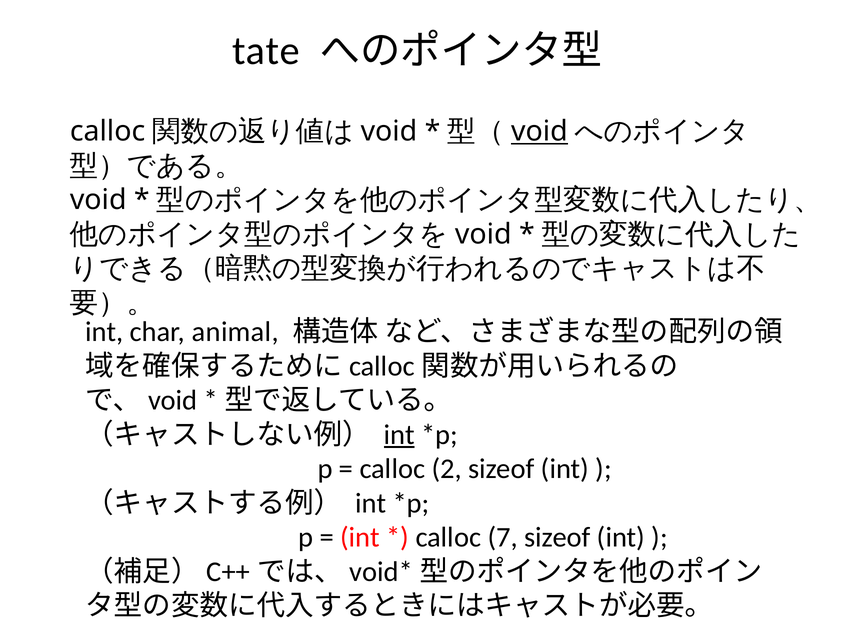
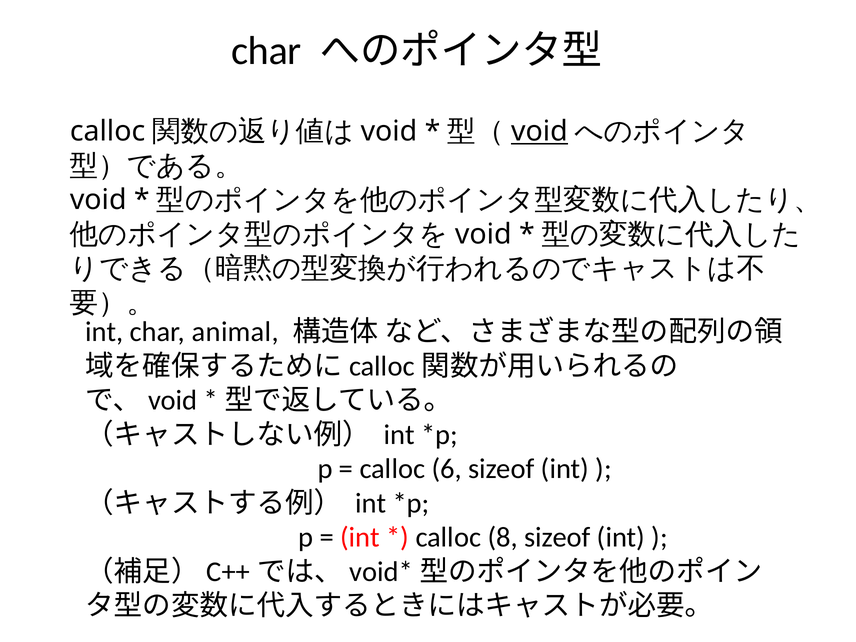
tate: tate -> char (266, 51)
int underline: present -> none (399, 435)
2: 2 -> 6 (447, 469)
7: 7 -> 8 (503, 537)
